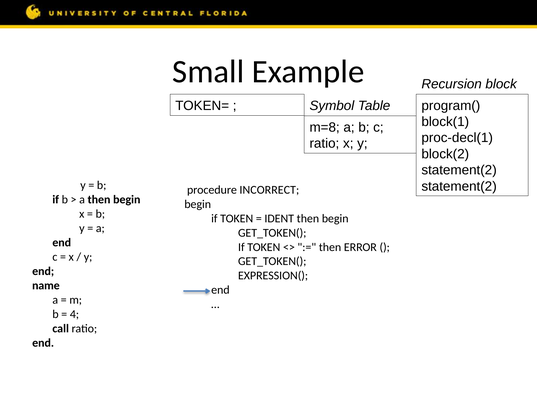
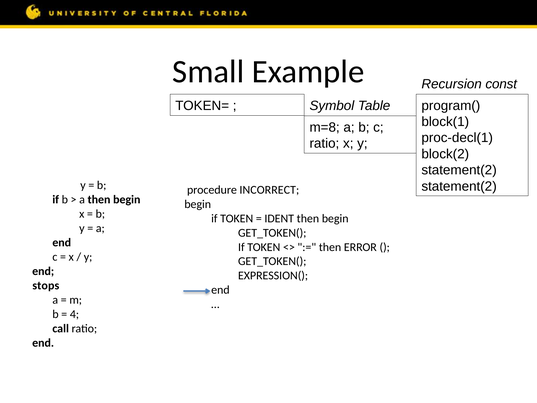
Recursion block: block -> const (501, 84)
name: name -> stops (46, 285)
